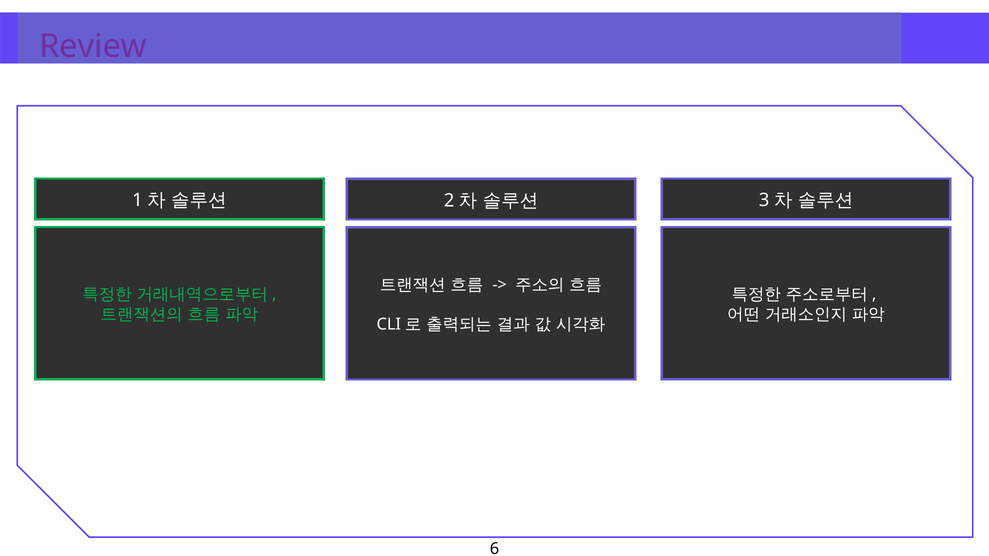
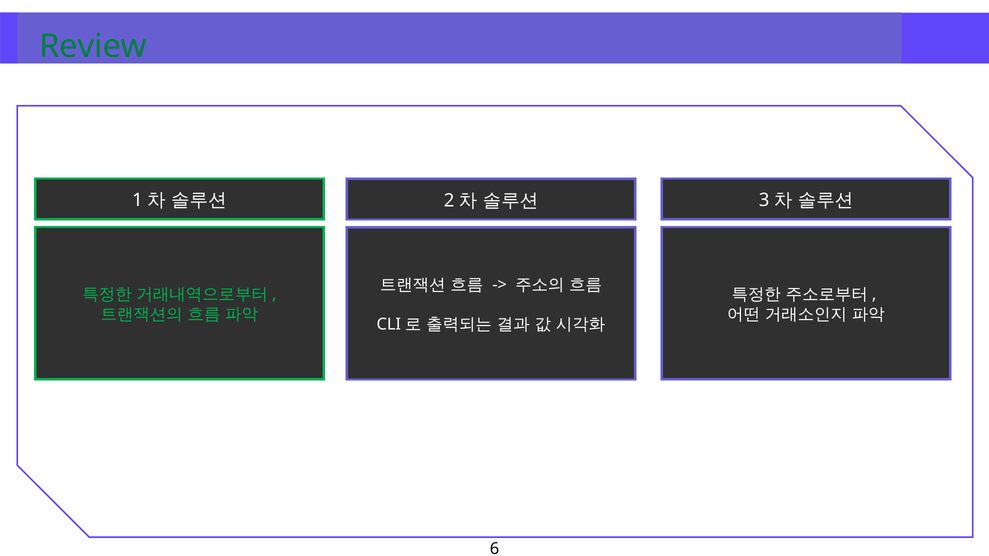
Review colour: purple -> green (93, 47)
